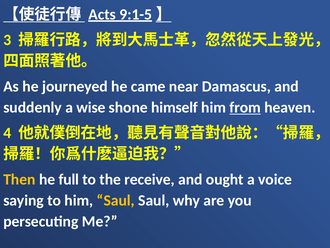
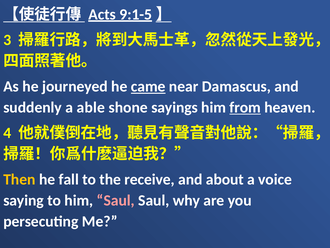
came underline: none -> present (148, 86)
wise: wise -> able (91, 107)
himself: himself -> sayings (175, 107)
full: full -> fall (69, 179)
ought: ought -> about (225, 179)
Saul colour: yellow -> pink (116, 200)
